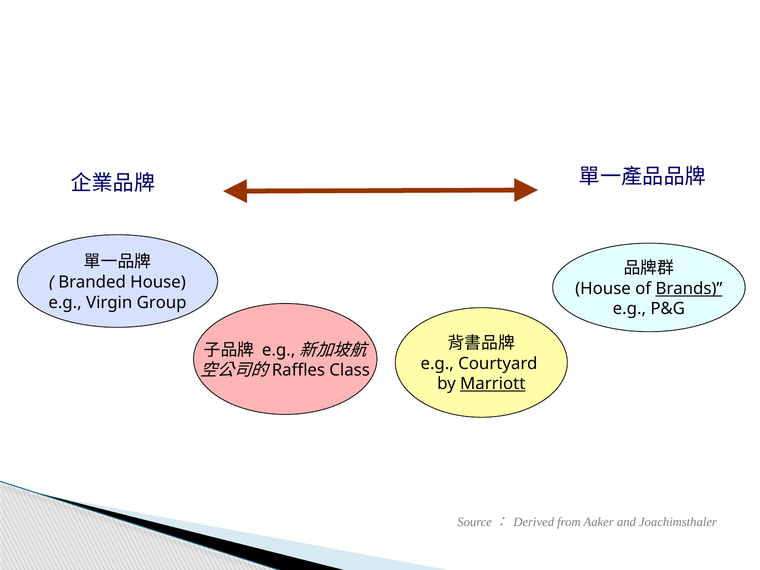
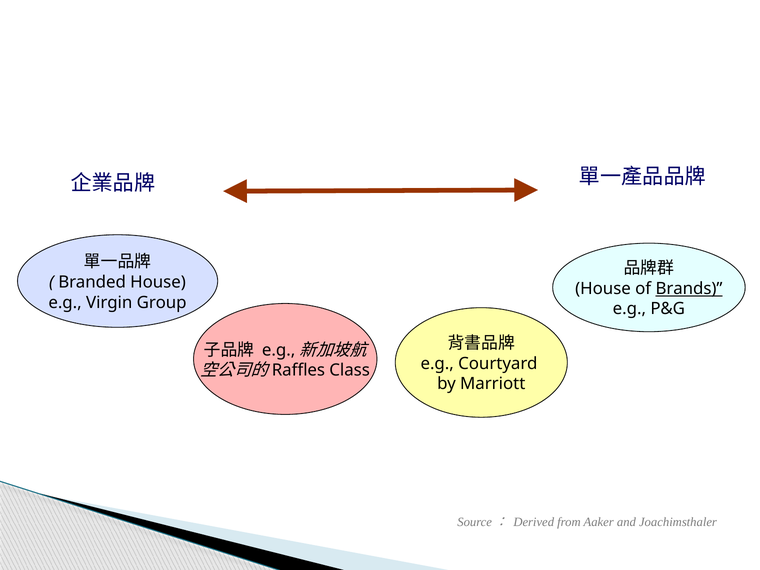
Marriott underline: present -> none (493, 384)
